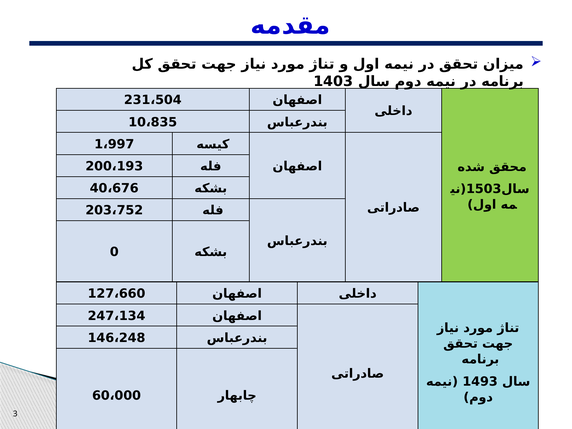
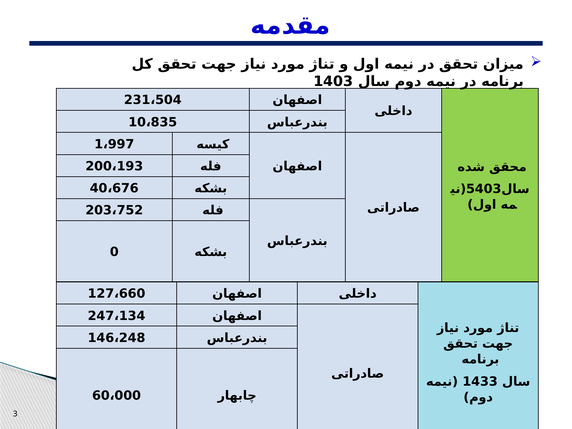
1503: 1503 -> 5403 (484, 189)
1493: 1493 -> 1433 (480, 382)
